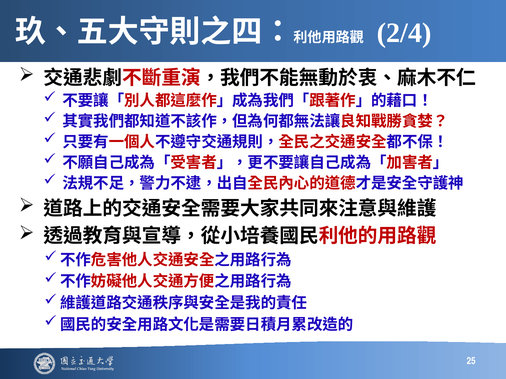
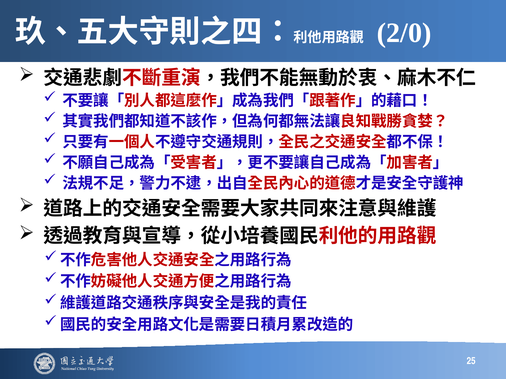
2/4: 2/4 -> 2/0 (404, 33)
